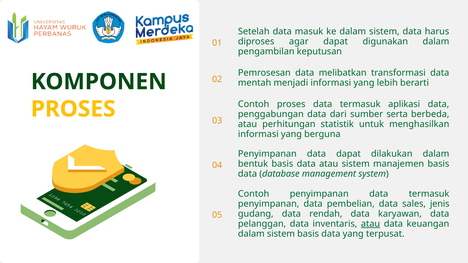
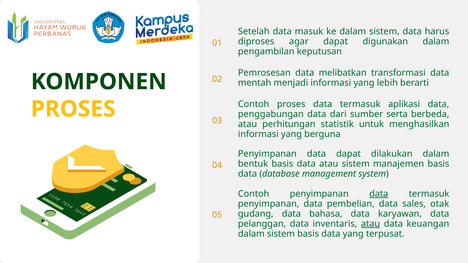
data underline: none -> present (379, 194)
jenis: jenis -> otak (440, 204)
rendah: rendah -> bahasa (326, 214)
